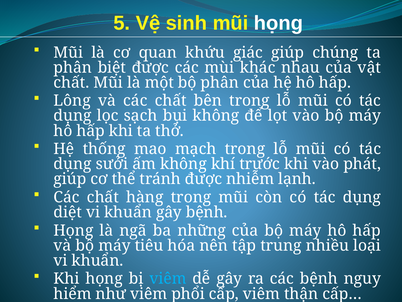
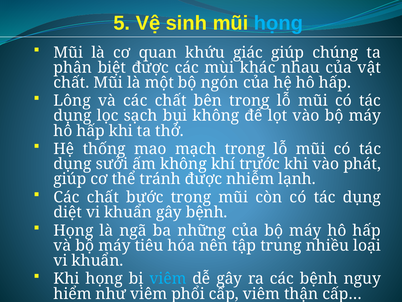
họng colour: white -> light blue (278, 23)
bộ phân: phân -> ngón (220, 82)
hàng: hàng -> bước (145, 197)
